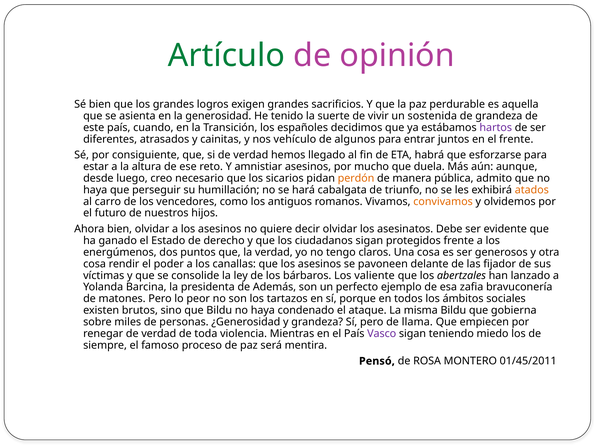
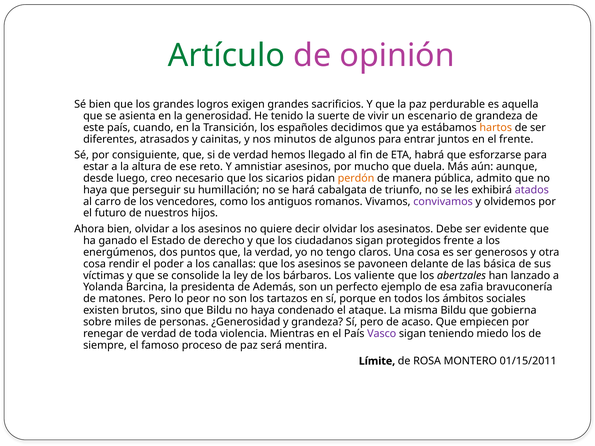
sostenida: sostenida -> escenario (432, 116)
hartos colour: purple -> orange (496, 128)
vehículo: vehículo -> minutos (295, 139)
atados colour: orange -> purple (532, 190)
convivamos colour: orange -> purple (443, 202)
fijador: fijador -> básica (500, 264)
llama: llama -> acaso (417, 322)
Pensó: Pensó -> Límite (377, 361)
01/45/2011: 01/45/2011 -> 01/15/2011 (528, 361)
